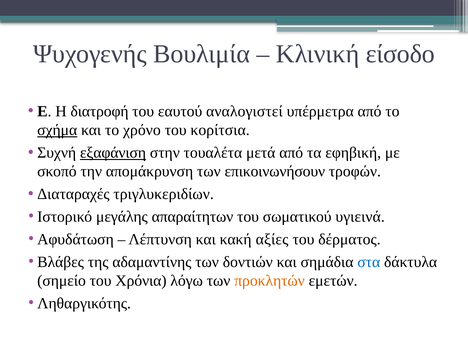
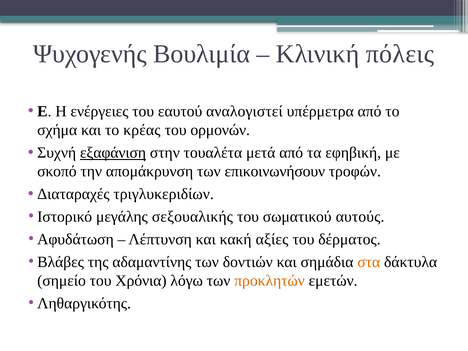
είσοδο: είσοδο -> πόλεις (400, 54)
διατροφή: διατροφή -> ενέργειες (100, 111)
σχήμα underline: present -> none (57, 130)
χρόνο: χρόνο -> κρέας (142, 130)
κορίτσια: κορίτσια -> ορμονών (220, 130)
απαραίτητων: απαραίτητων -> σεξουαλικής (192, 217)
υγιεινά: υγιεινά -> αυτούς (360, 217)
στα colour: blue -> orange (369, 262)
